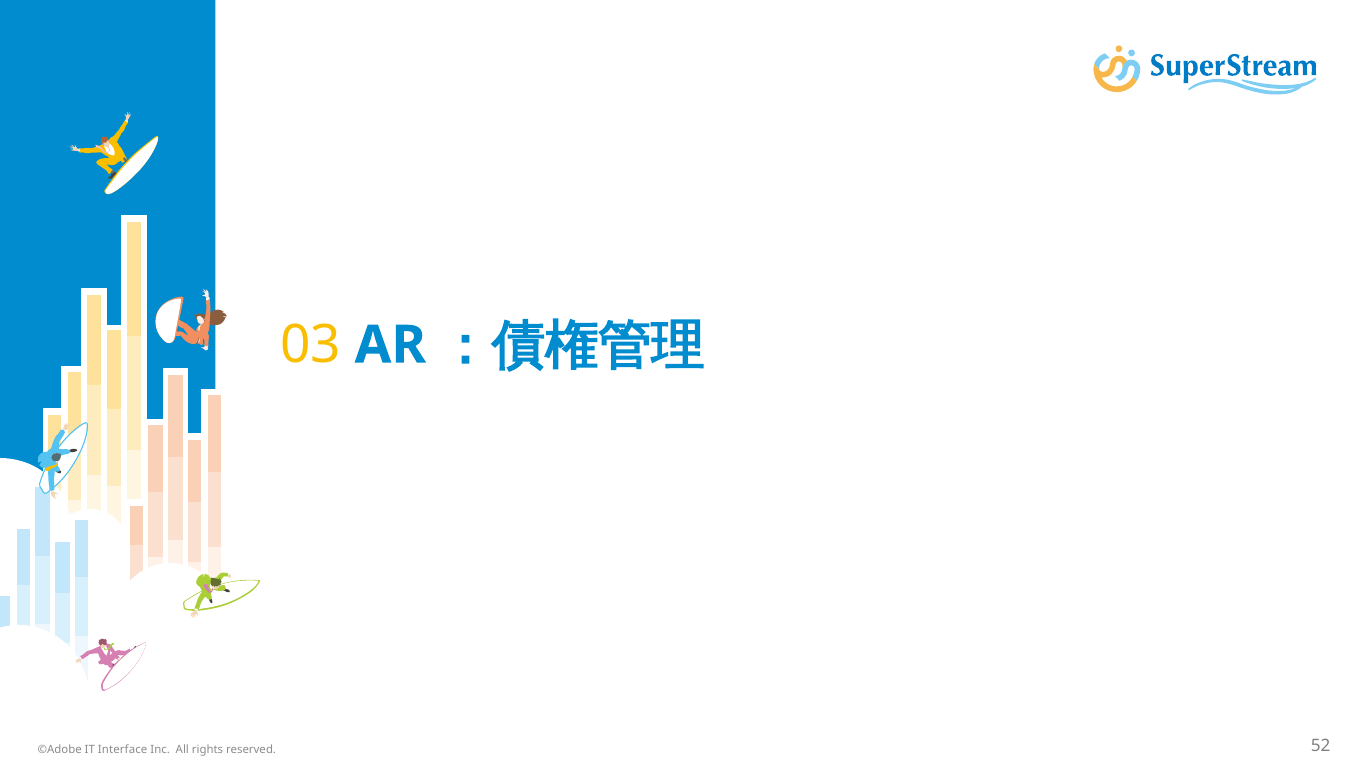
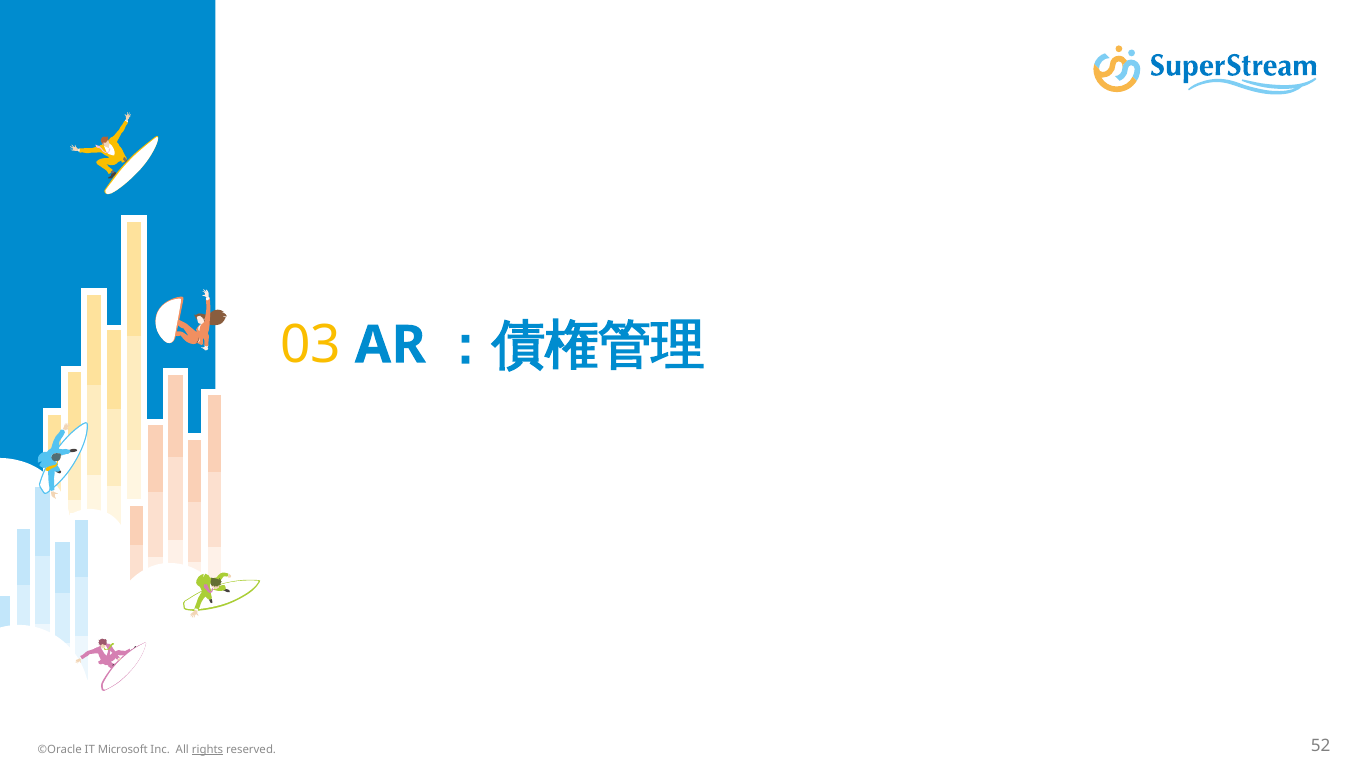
©Adobe: ©Adobe -> ©Oracle (60, 750)
Interface: Interface -> Microsoft (123, 750)
rights underline: none -> present (208, 750)
